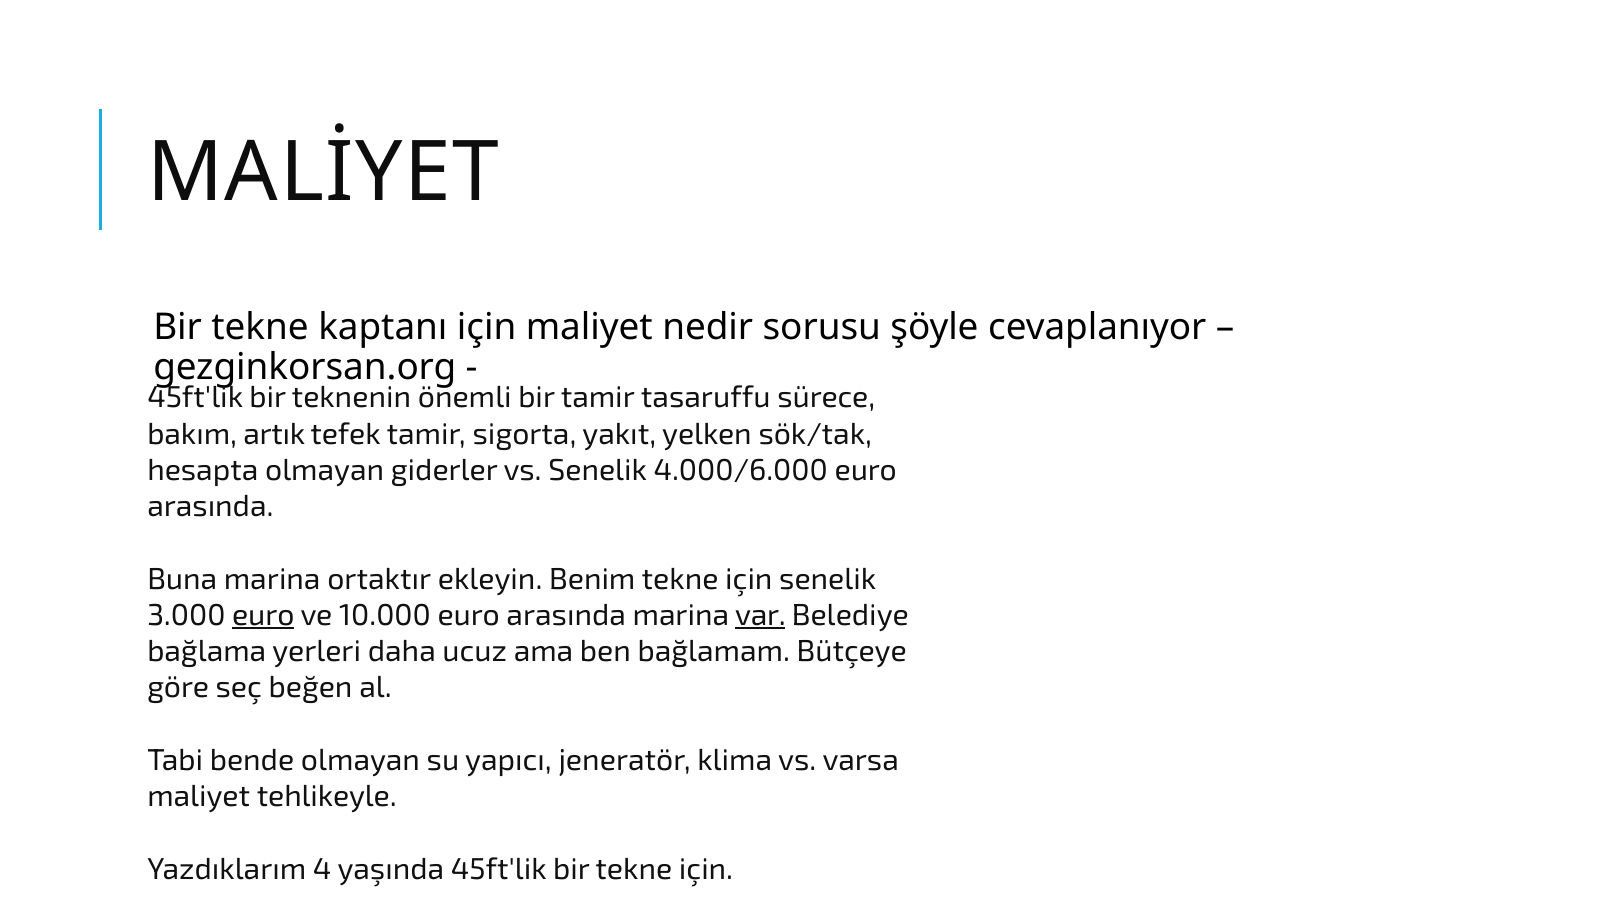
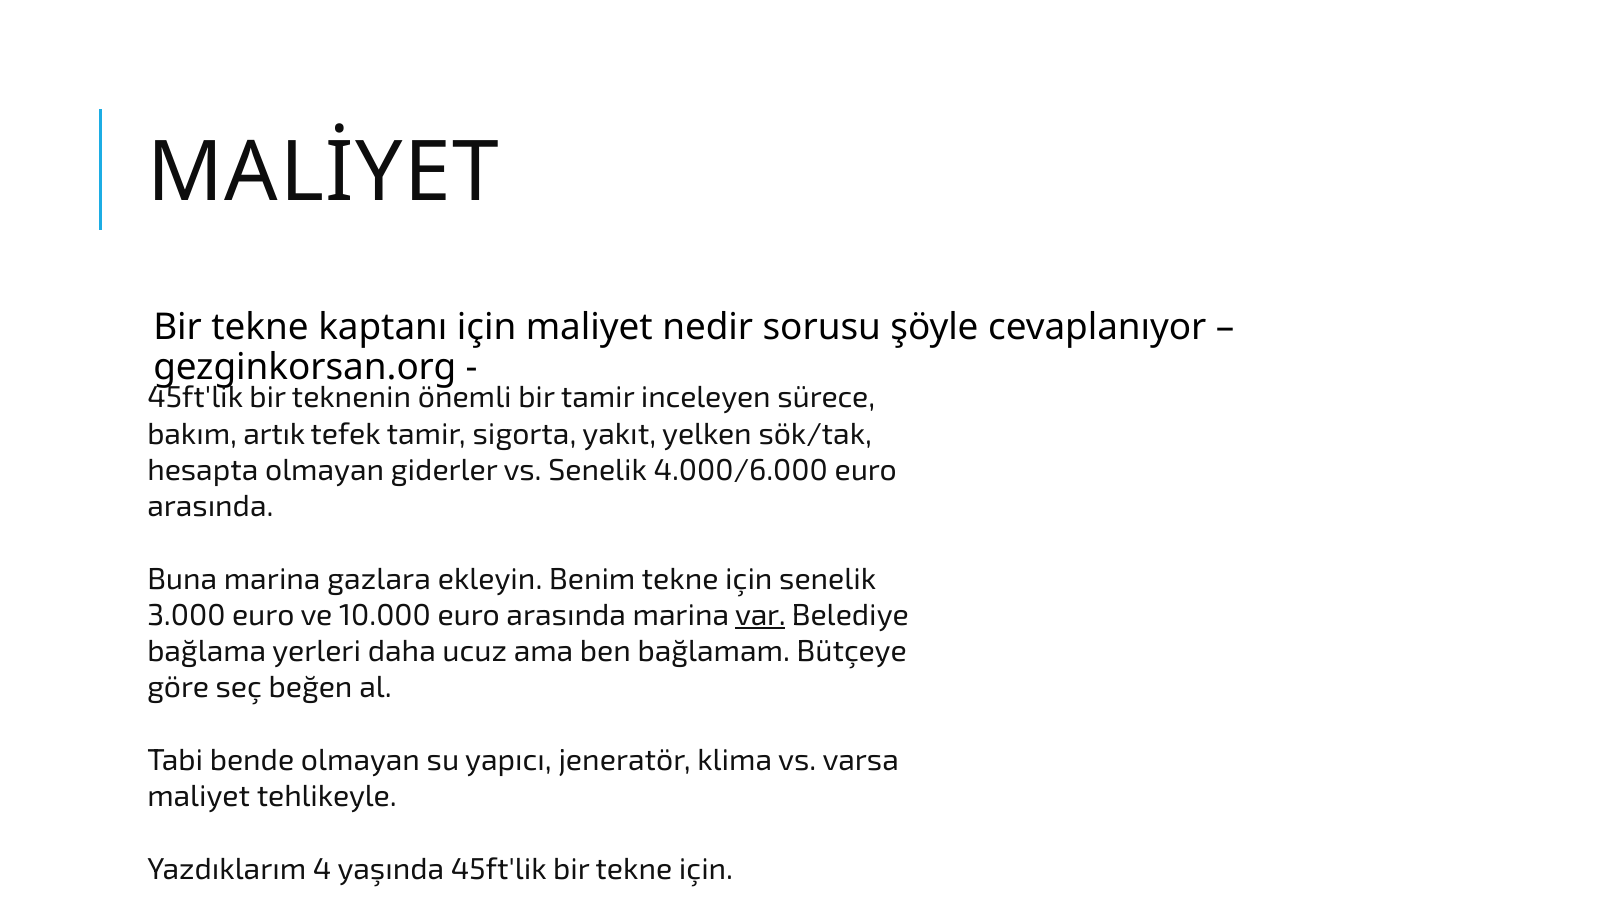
tasaruffu: tasaruffu -> inceleyen (706, 398)
ortaktır: ortaktır -> gazlara (379, 579)
euro underline: present -> none (263, 615)
